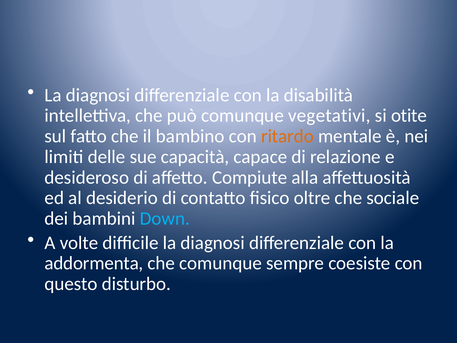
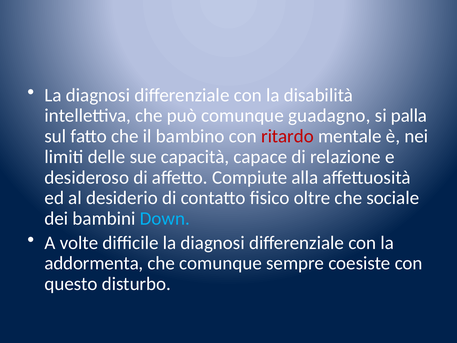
vegetativi: vegetativi -> guadagno (329, 116)
otite: otite -> palla (409, 116)
ritardo colour: orange -> red (287, 136)
